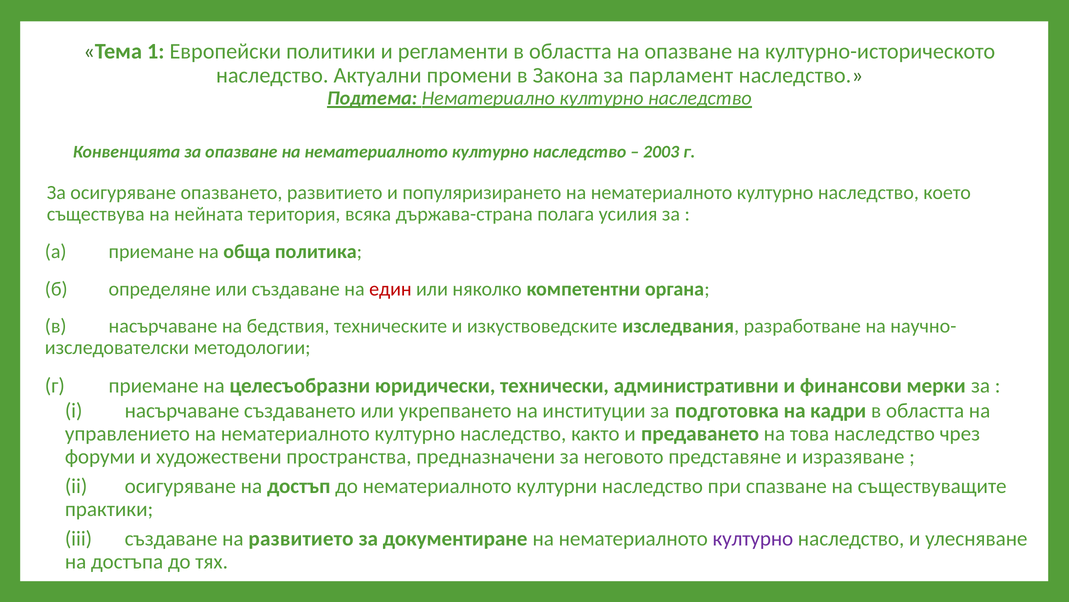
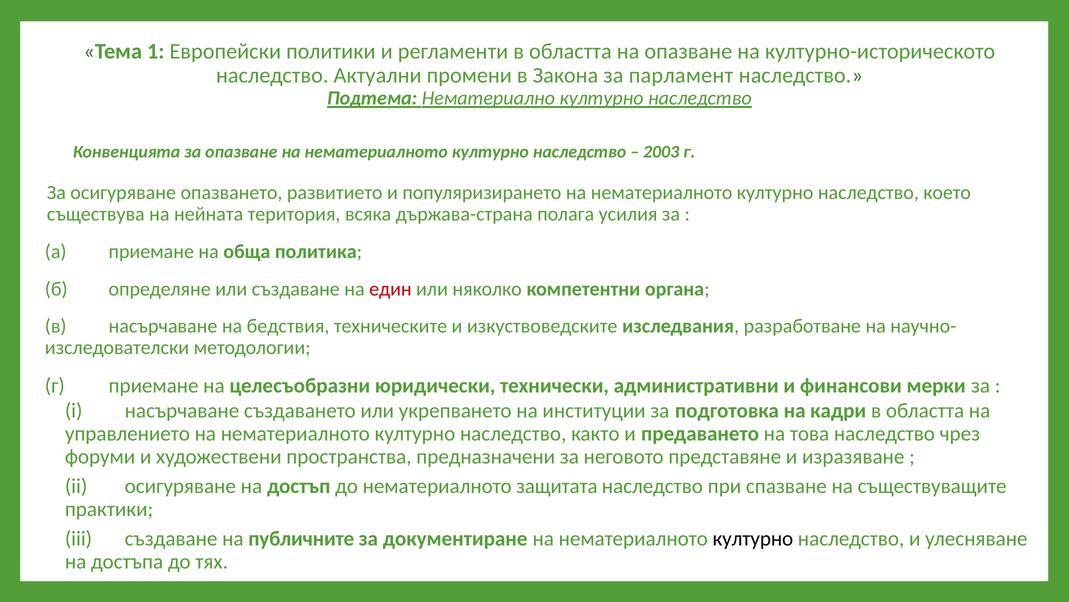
културни: културни -> защитата (557, 486)
на развитието: развитието -> публичните (301, 538)
културно colour: purple -> black (753, 538)
